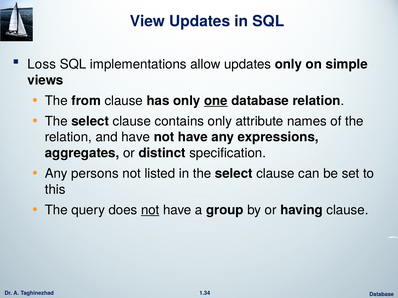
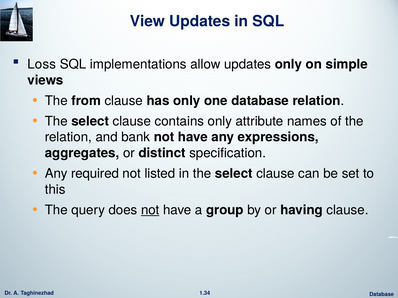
one underline: present -> none (216, 101)
and have: have -> bank (136, 137)
persons: persons -> required (95, 174)
